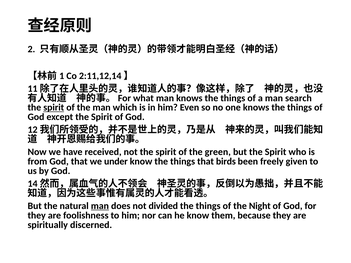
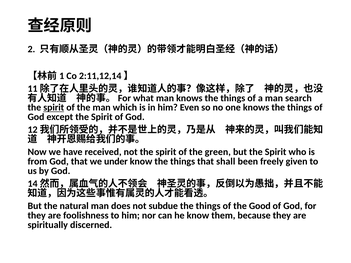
birds: birds -> shall (226, 162)
man underline: present -> none (100, 206)
divided: divided -> subdue (163, 206)
Night: Night -> Good (260, 206)
